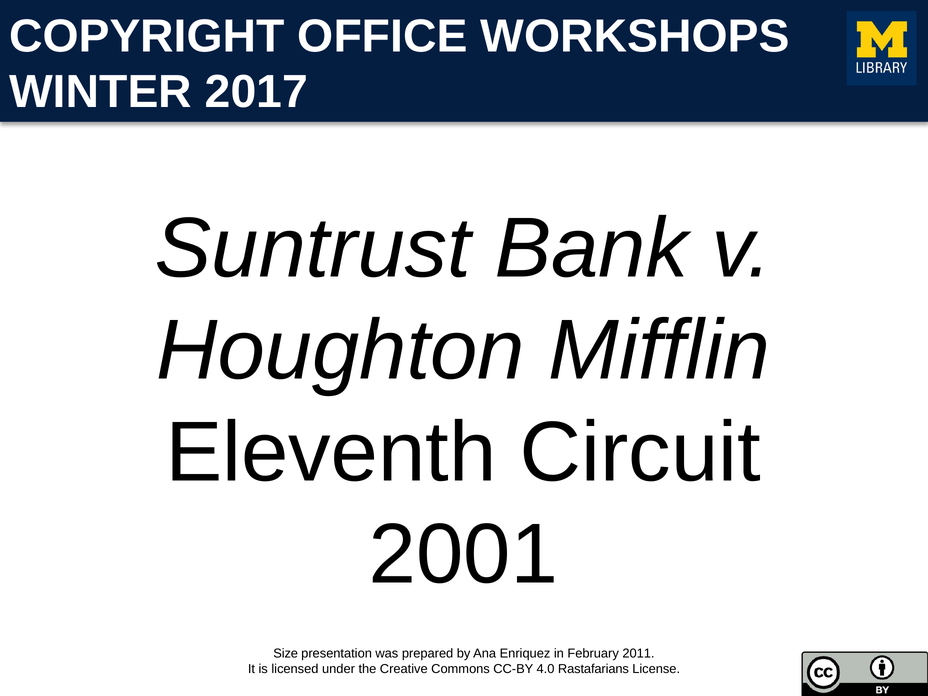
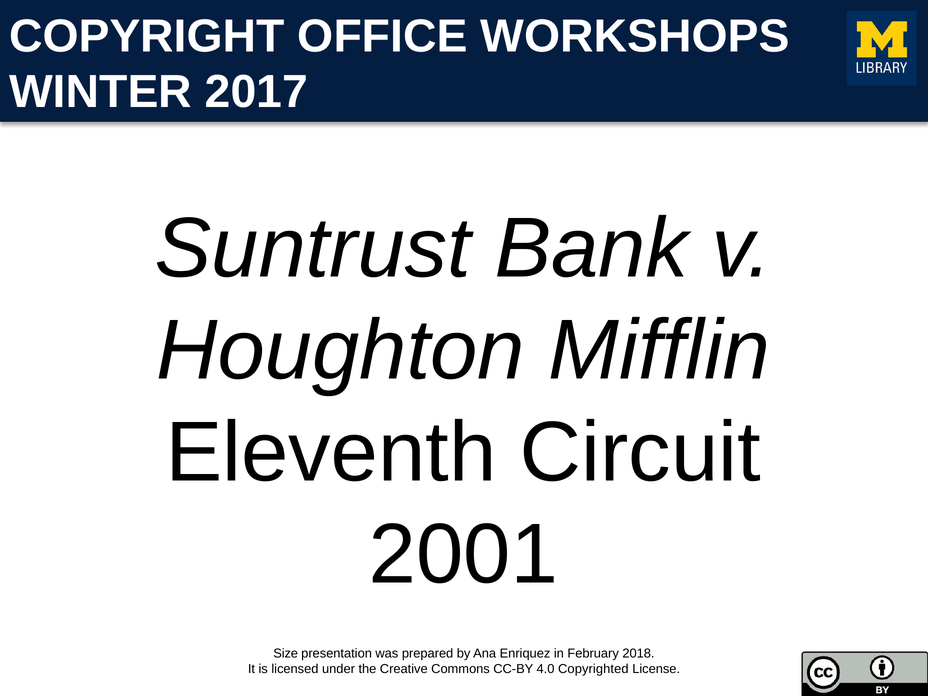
2011: 2011 -> 2018 (638, 653)
Rastafarians: Rastafarians -> Copyrighted (593, 669)
